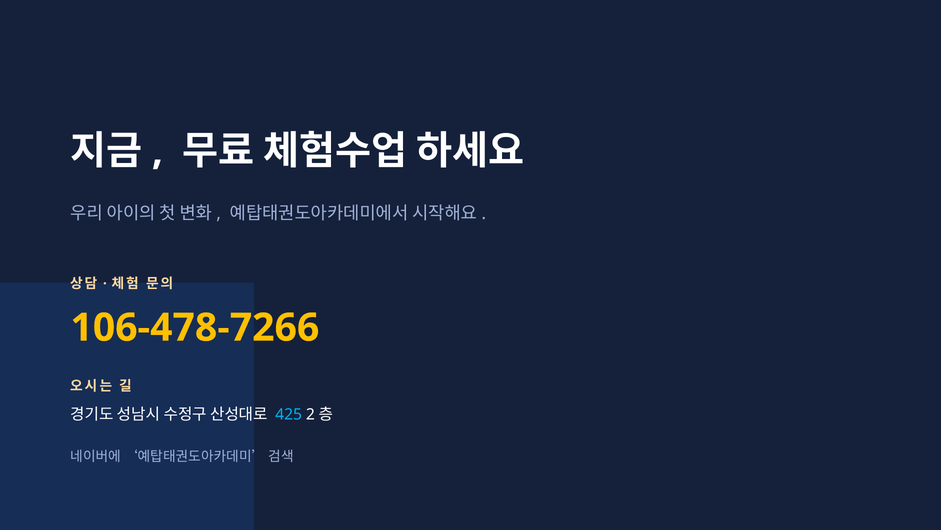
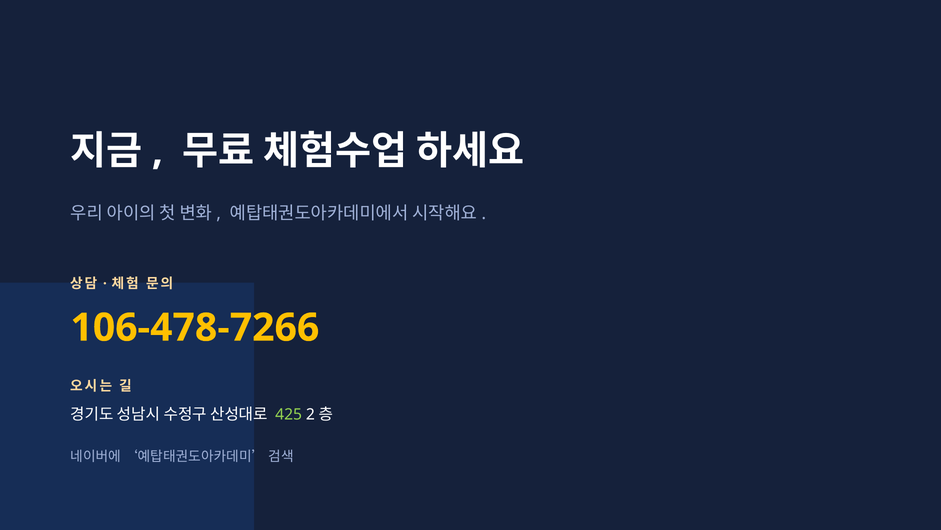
425 colour: light blue -> light green (289, 414)
